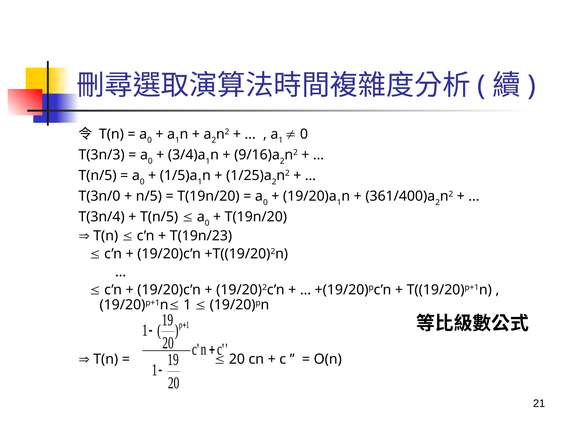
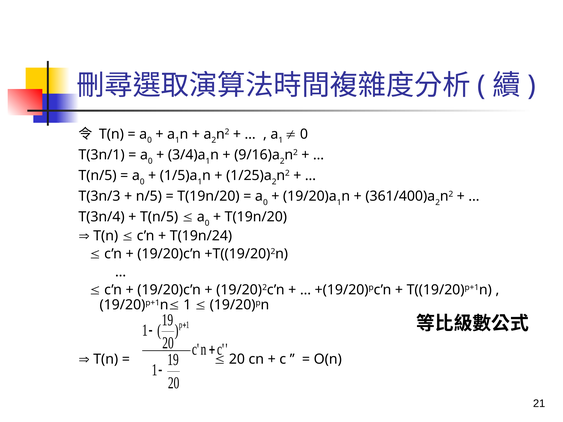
T(3n/3: T(3n/3 -> T(3n/1 (102, 155)
T(3n/0: T(3n/0 -> T(3n/3 (99, 196)
T(19n/23: T(19n/23 -> T(19n/24 (201, 236)
